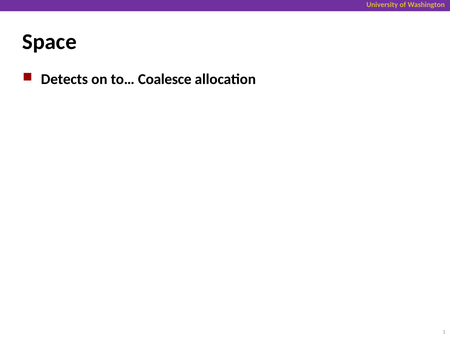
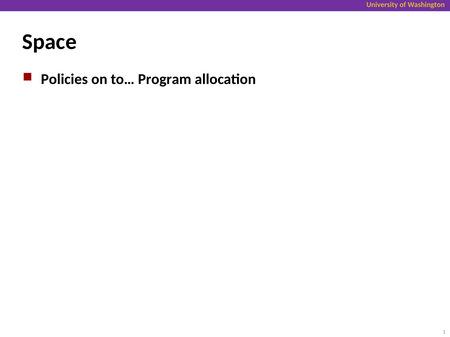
Detects: Detects -> Policies (64, 79)
Coalesce: Coalesce -> Program (165, 79)
